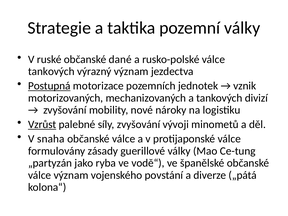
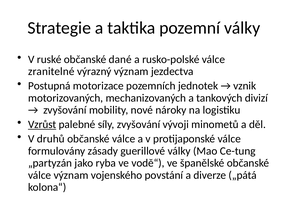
tankových: tankových -> zranitelné (51, 71)
Postupná underline: present -> none (49, 86)
snaha: snaha -> druhů (51, 139)
